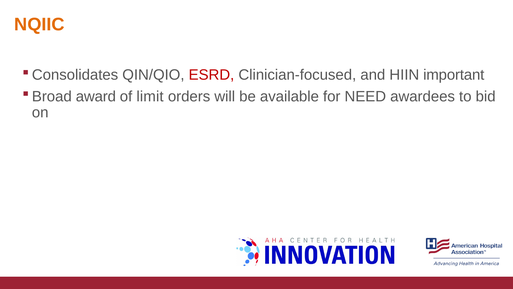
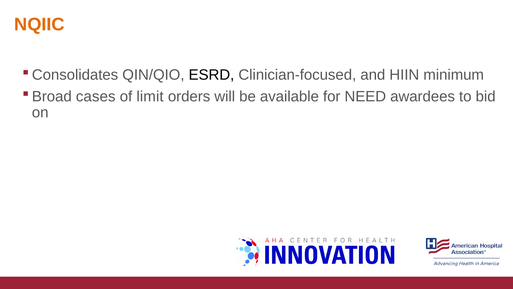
ESRD colour: red -> black (211, 75)
important: important -> minimum (454, 75)
award: award -> cases (96, 96)
